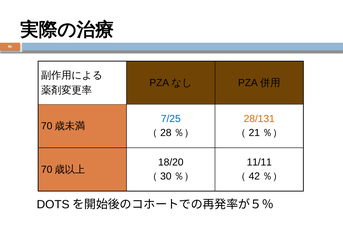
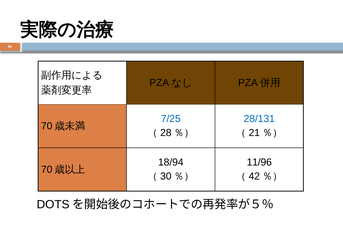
28/131 colour: orange -> blue (259, 119)
18/20: 18/20 -> 18/94 (171, 162)
11/11: 11/11 -> 11/96 (259, 162)
